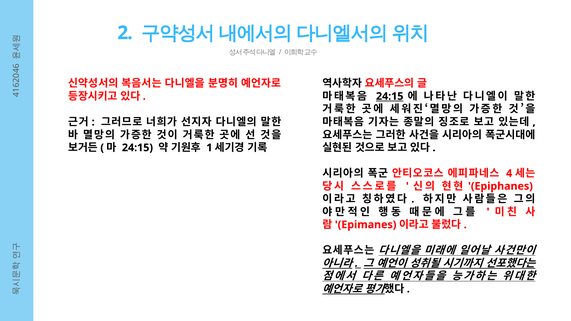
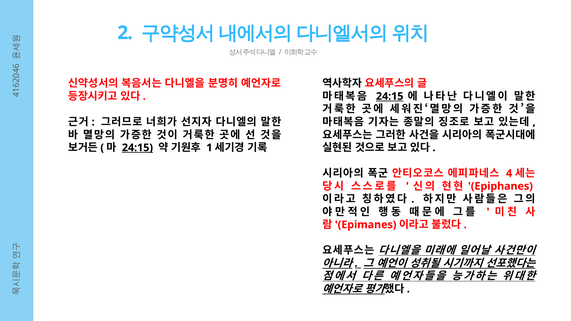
24:15 underline: none -> present (137, 148)
